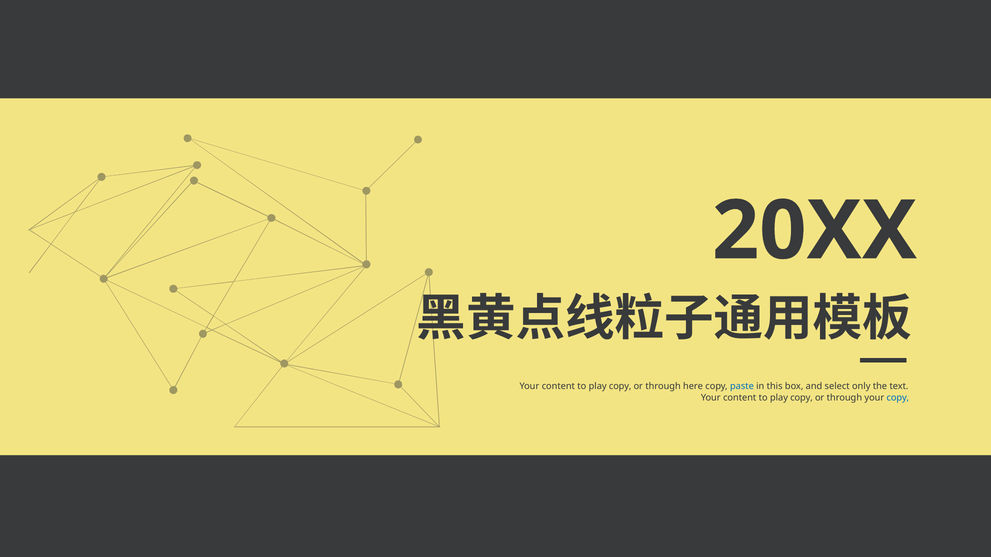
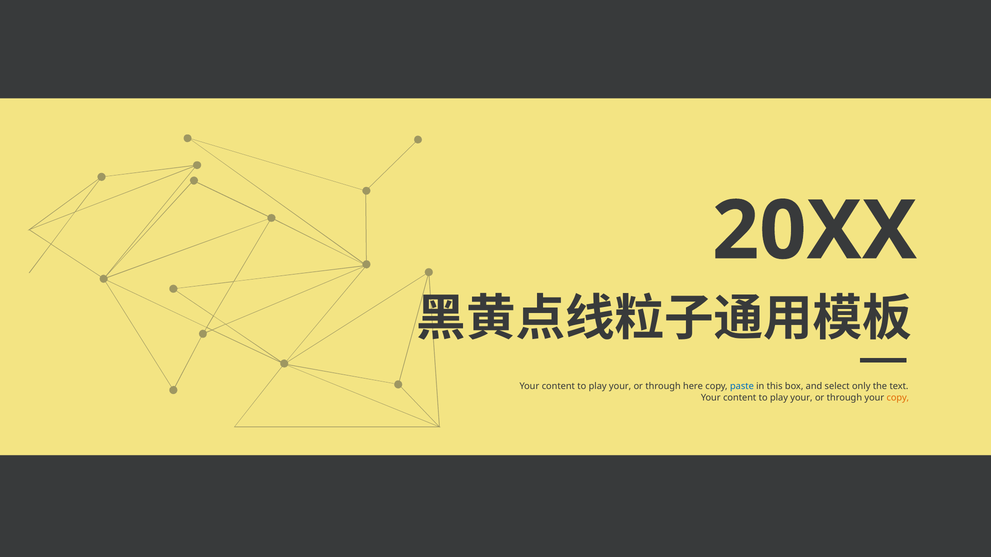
copy: copy -> your (620, 387)
copy: copy -> your (801, 398)
copy colour: blue -> orange (898, 398)
